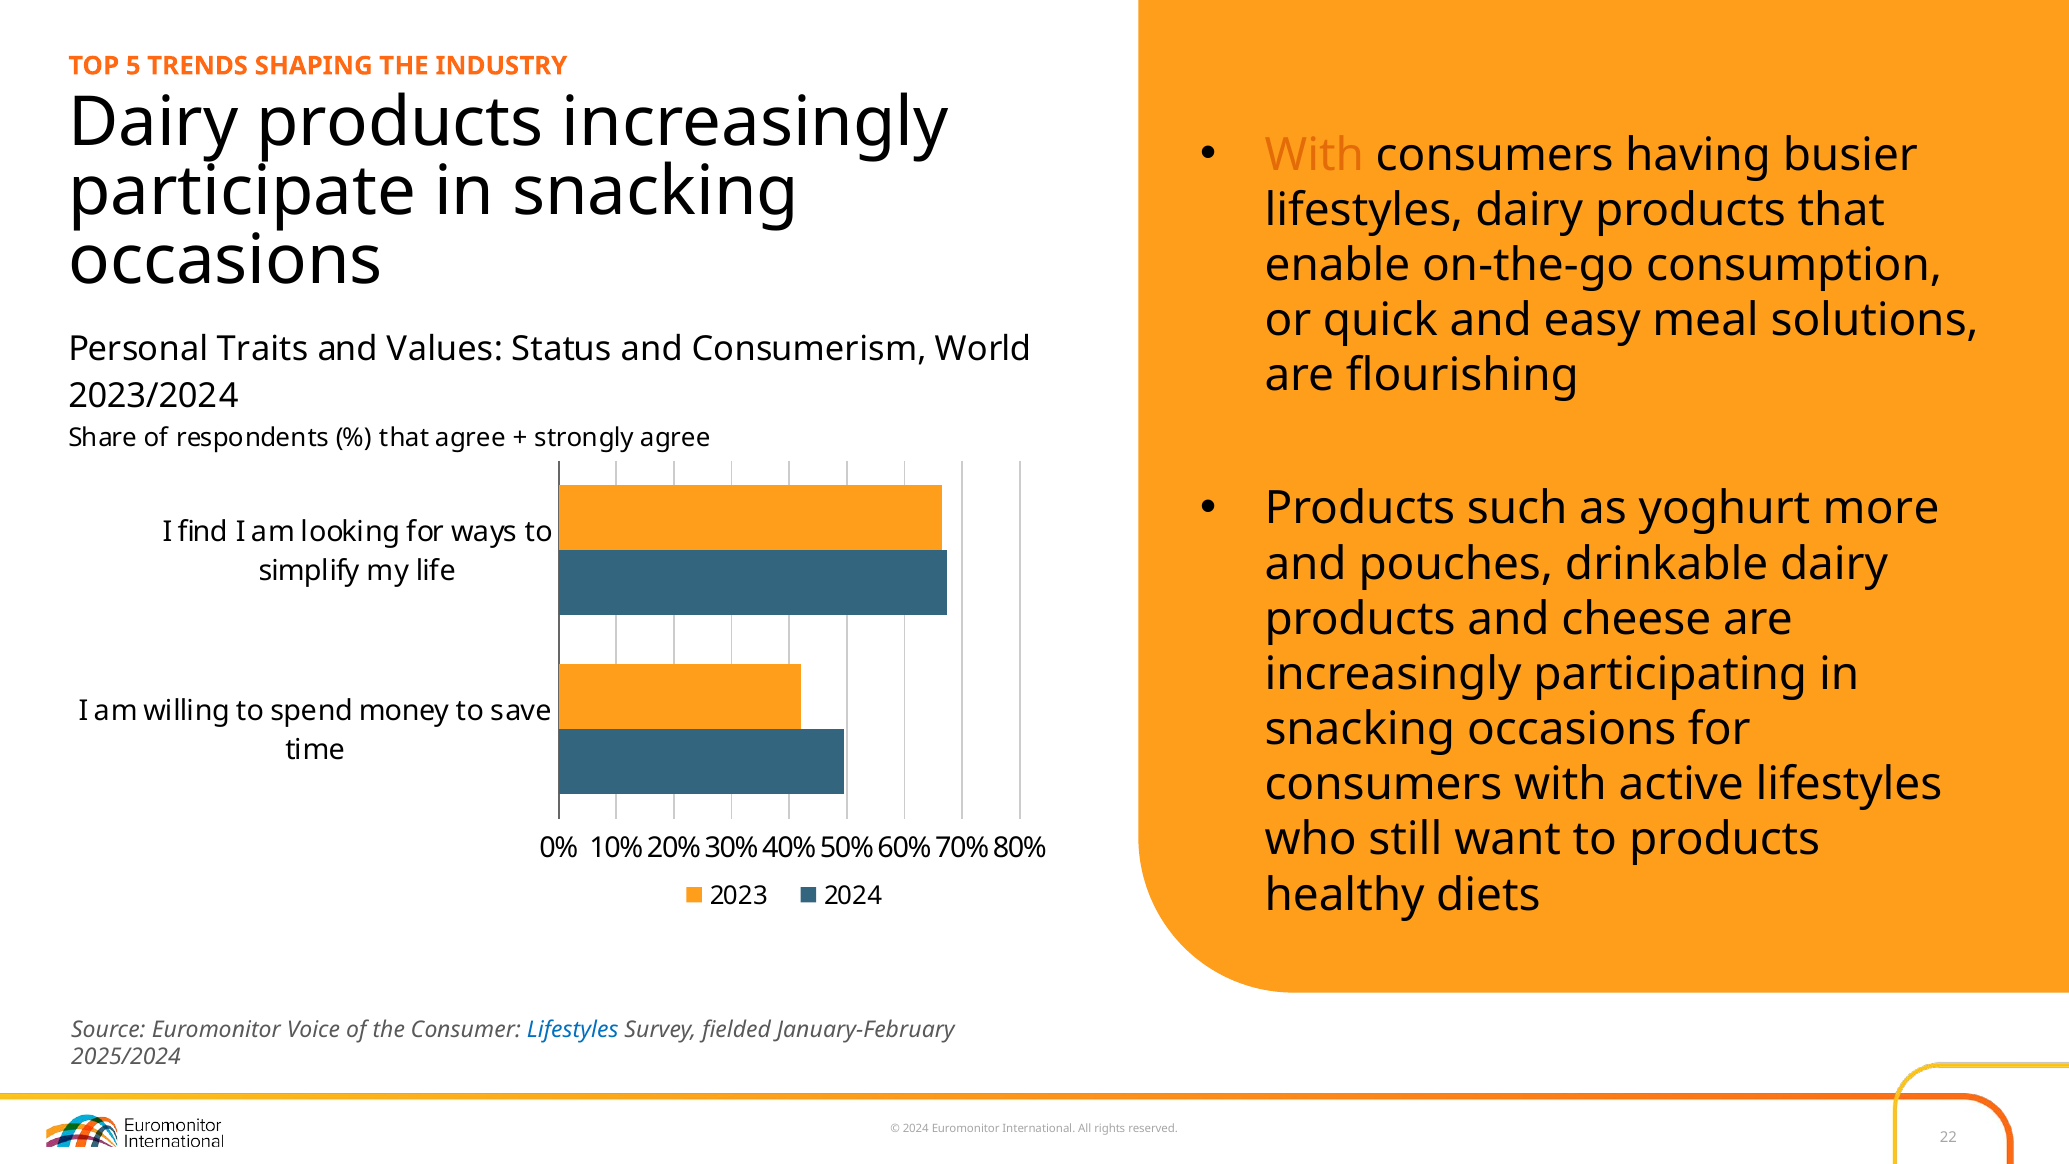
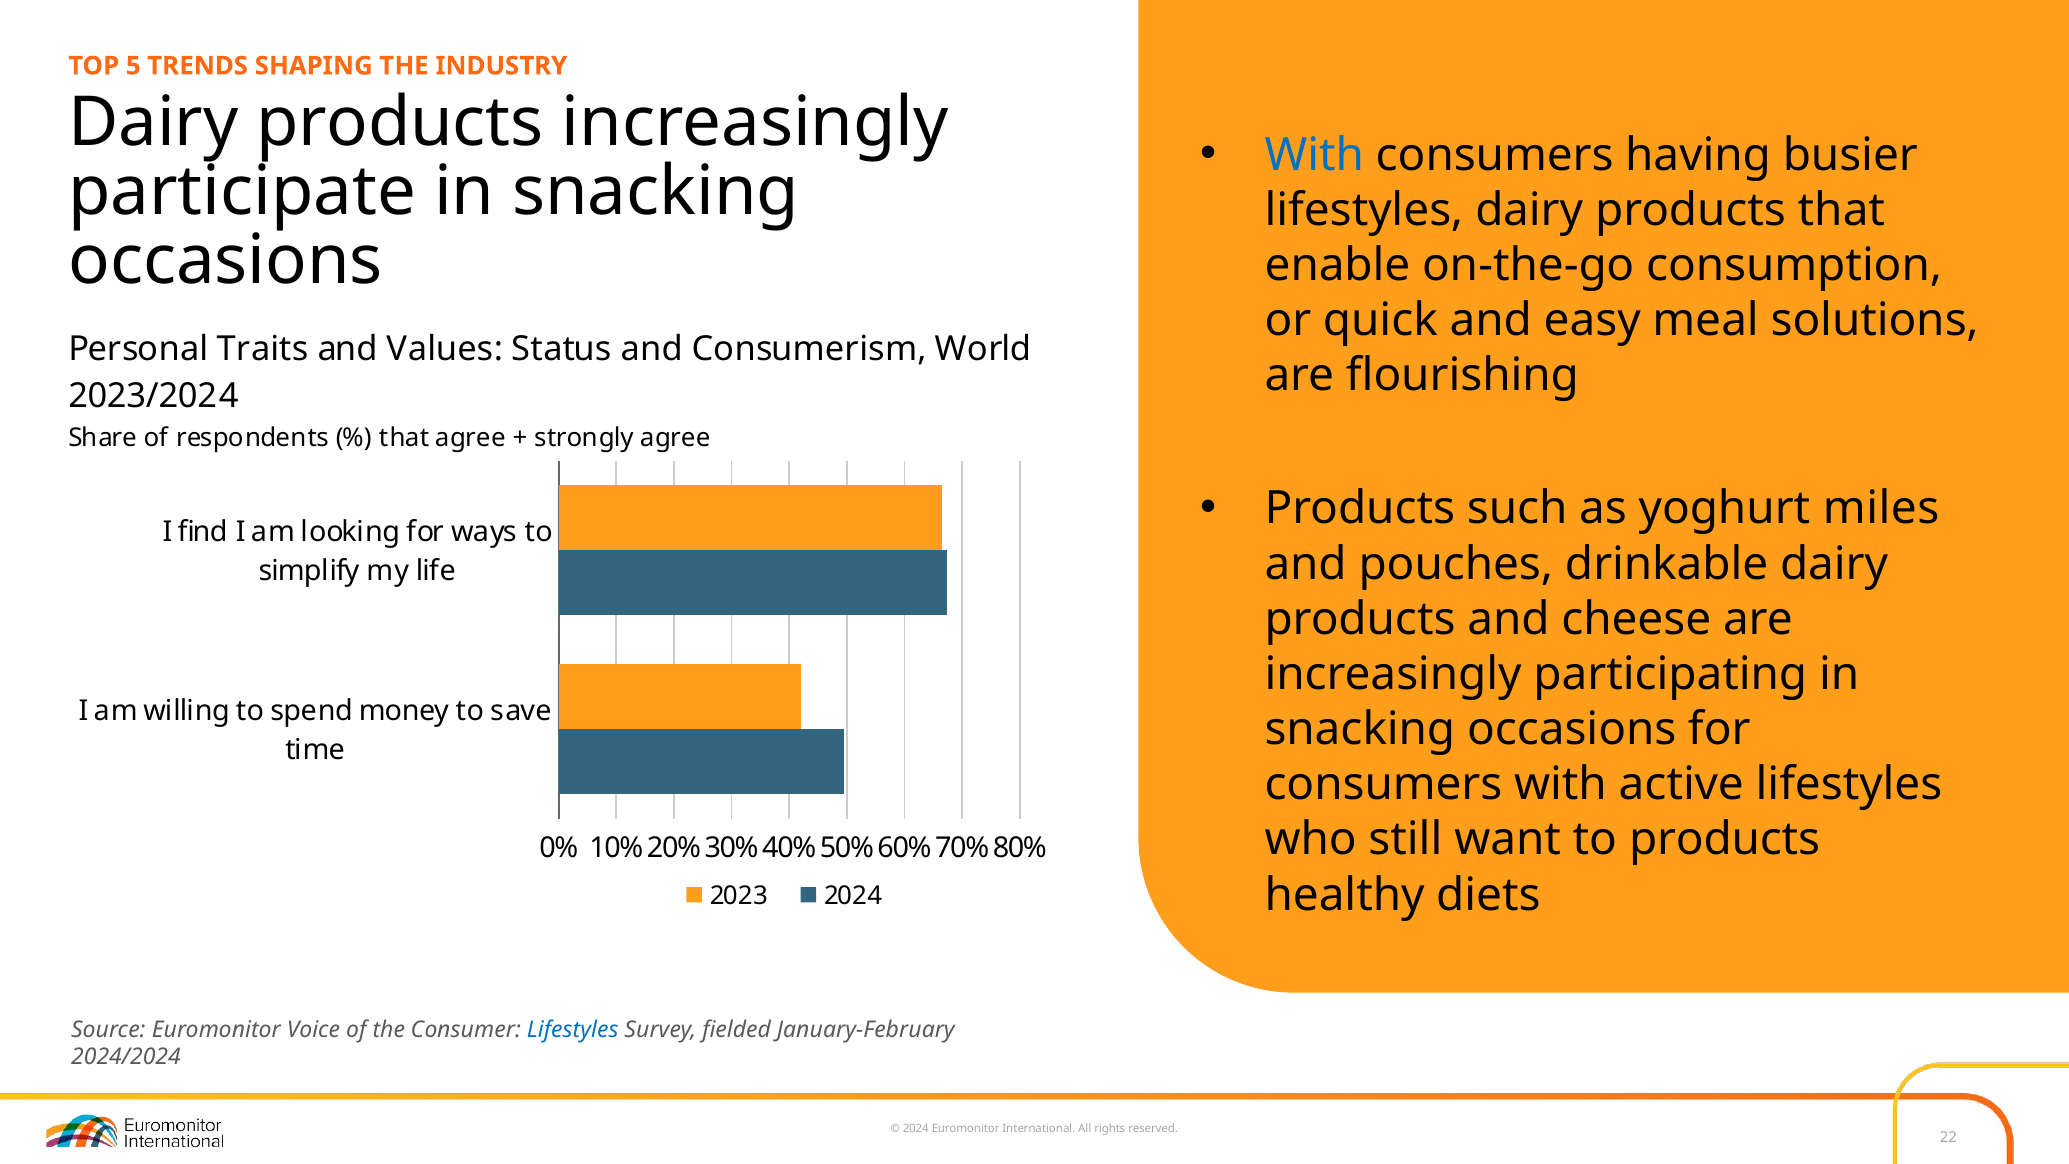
With colour: orange -> blue (1314, 155)
more: more -> miles (1881, 509)
2025/2024: 2025/2024 -> 2024/2024 (126, 1057)
